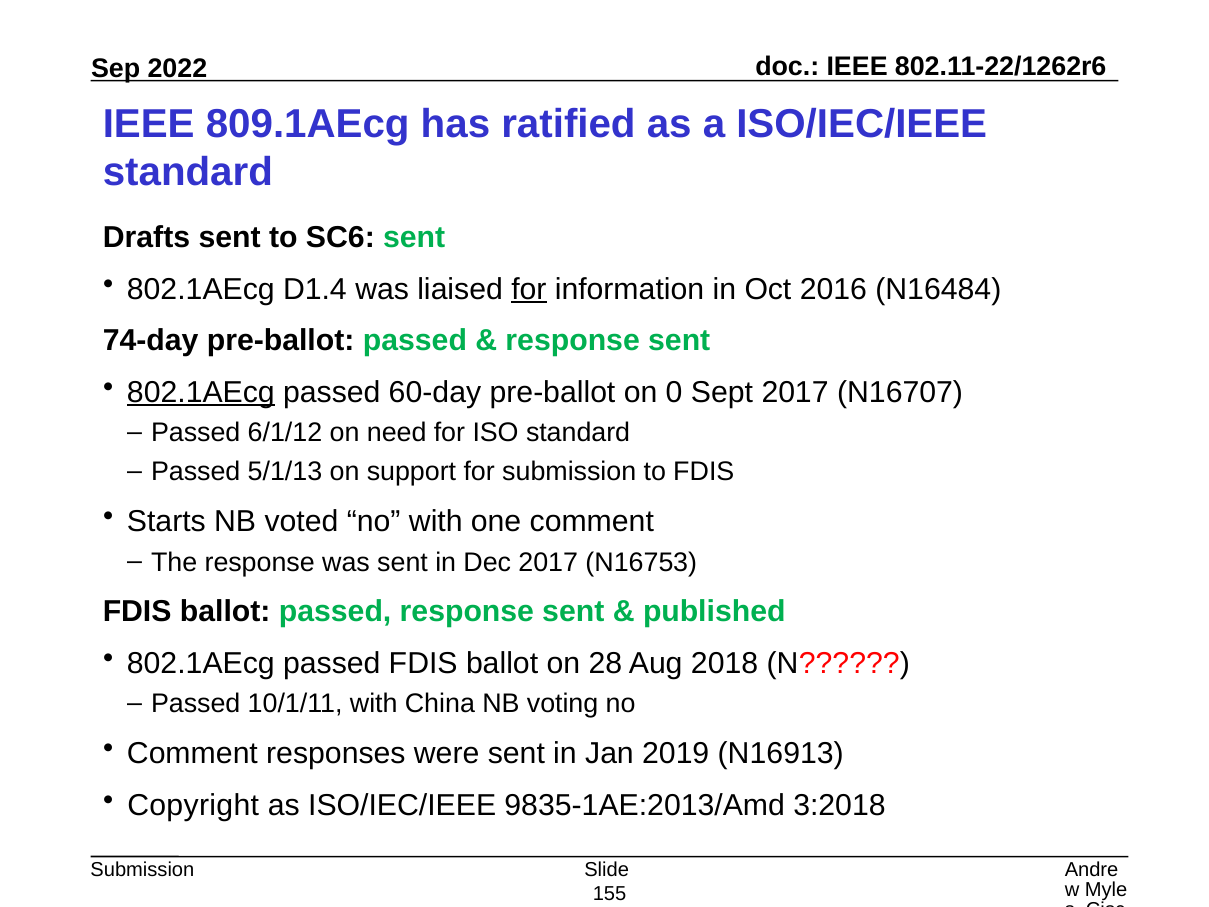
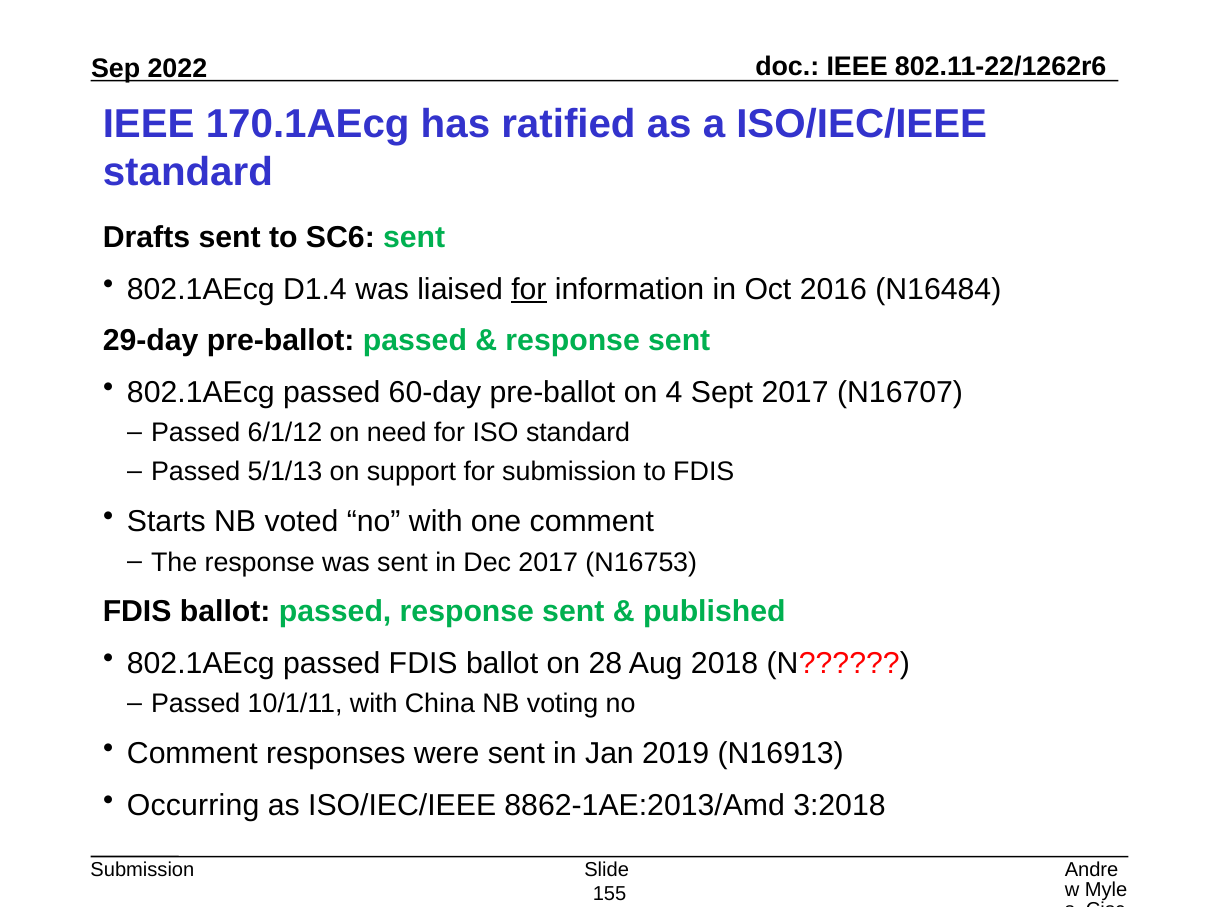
809.1AEcg: 809.1AEcg -> 170.1AEcg (308, 124)
74-day: 74-day -> 29-day (151, 341)
802.1AEcg underline: present -> none (201, 392)
0: 0 -> 4 (674, 392)
Copyright: Copyright -> Occurring (193, 805)
9835-1AE:2013/Amd: 9835-1AE:2013/Amd -> 8862-1AE:2013/Amd (645, 805)
